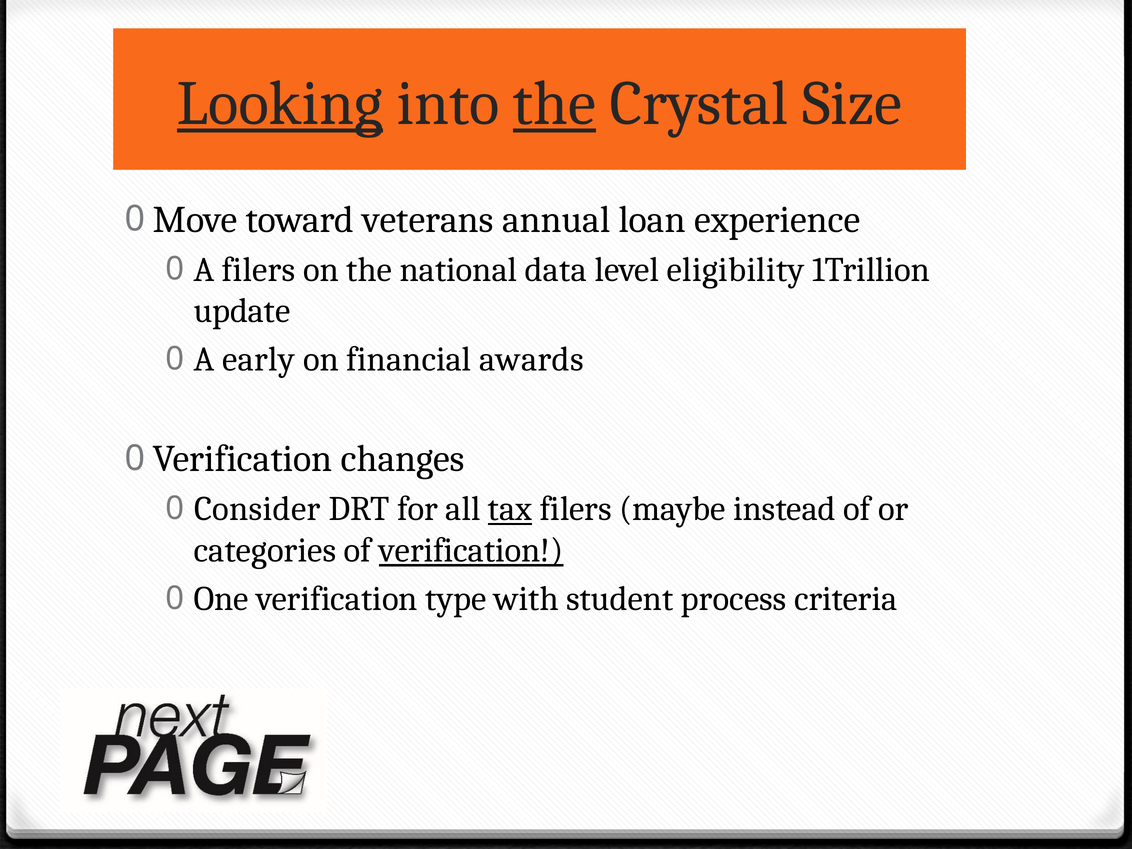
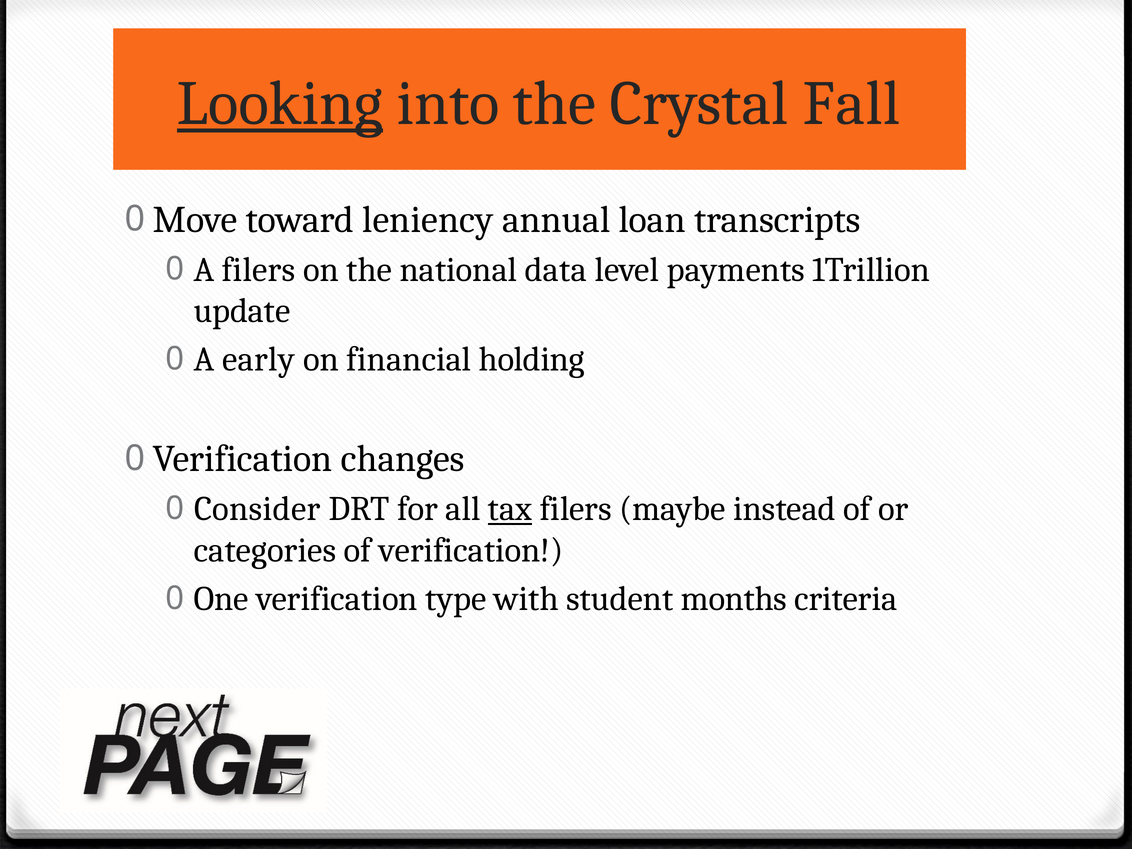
the underline: present -> none (554, 103)
Size: Size -> Fall (852, 103)
veterans: veterans -> leniency (428, 220)
experience: experience -> transcripts (777, 220)
eligibility: eligibility -> payments (736, 270)
awards: awards -> holding (532, 359)
verification underline: present -> none (471, 550)
process: process -> months (734, 599)
